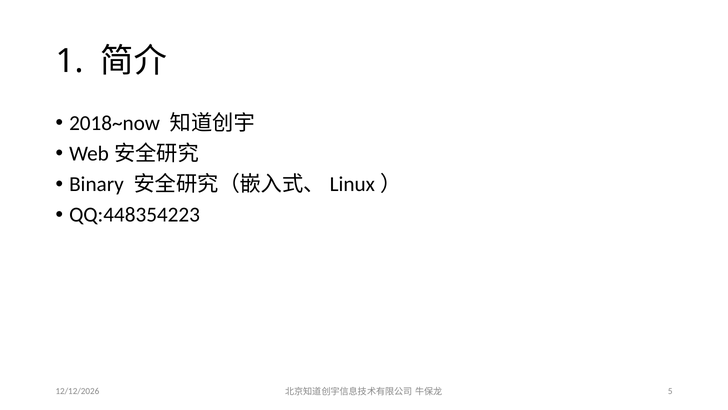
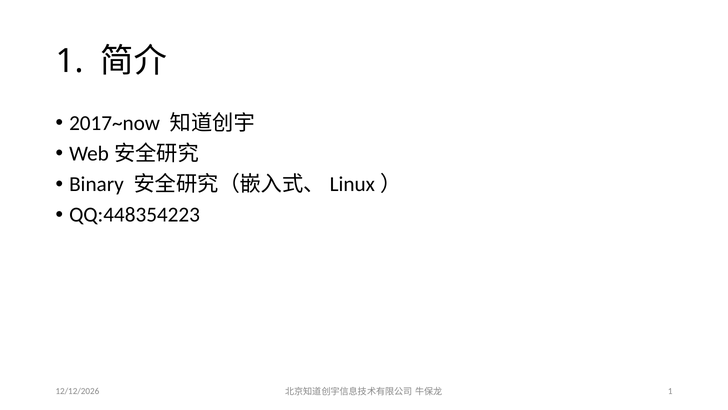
2018~now: 2018~now -> 2017~now (115, 123)
5: 5 -> 1 (670, 391)
